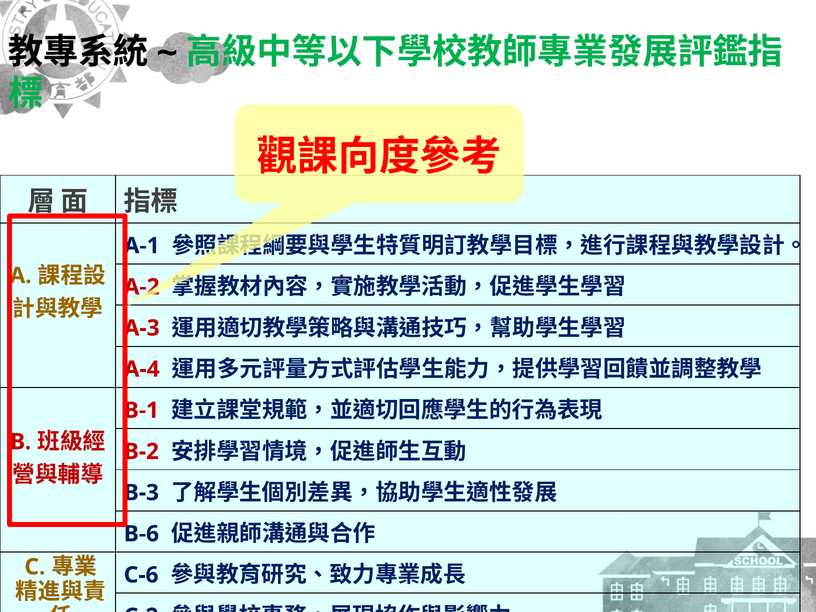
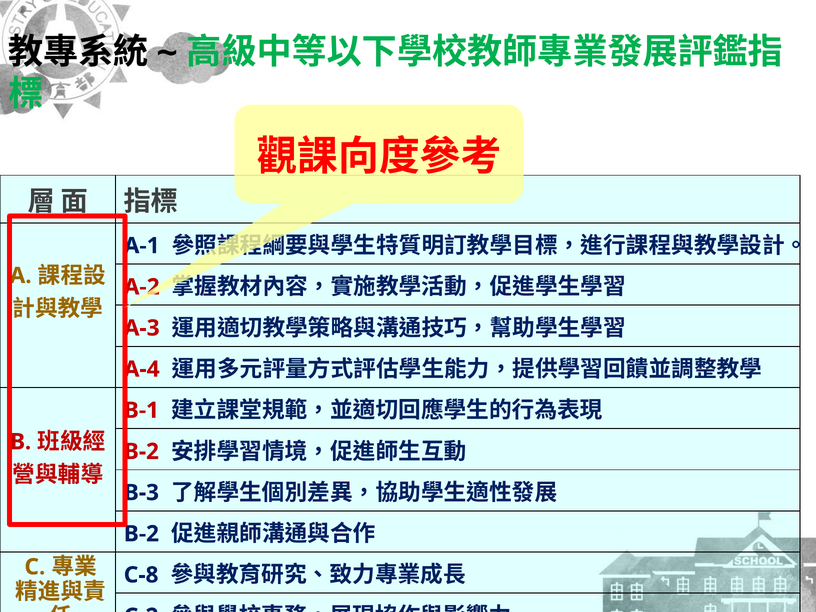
B-6: B-6 -> B-2 (141, 534)
C-6: C-6 -> C-8 (141, 575)
